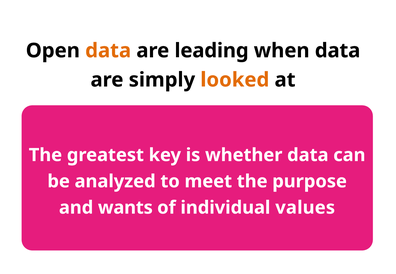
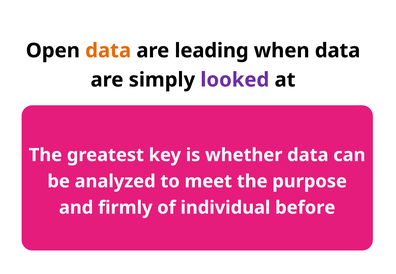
looked colour: orange -> purple (235, 80)
wants: wants -> firmly (125, 208)
values: values -> before (305, 208)
